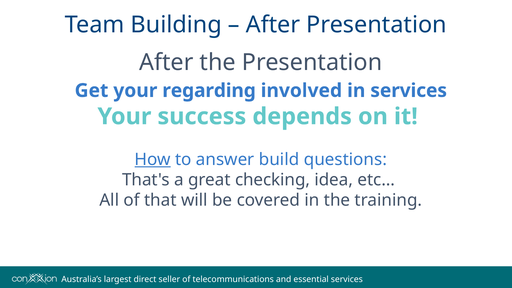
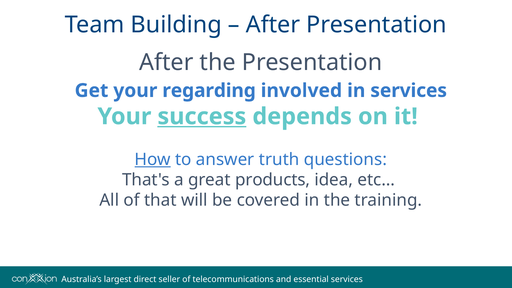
success underline: none -> present (202, 116)
build: build -> truth (279, 159)
checking: checking -> products (273, 180)
